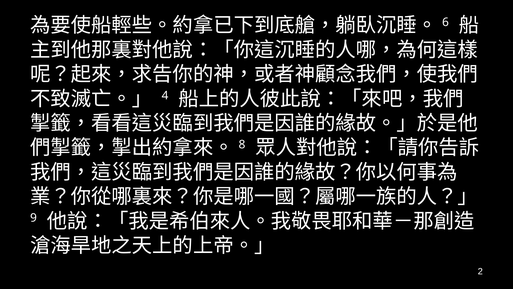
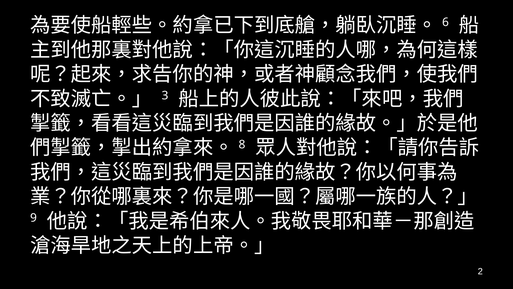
4: 4 -> 3 (165, 96)
